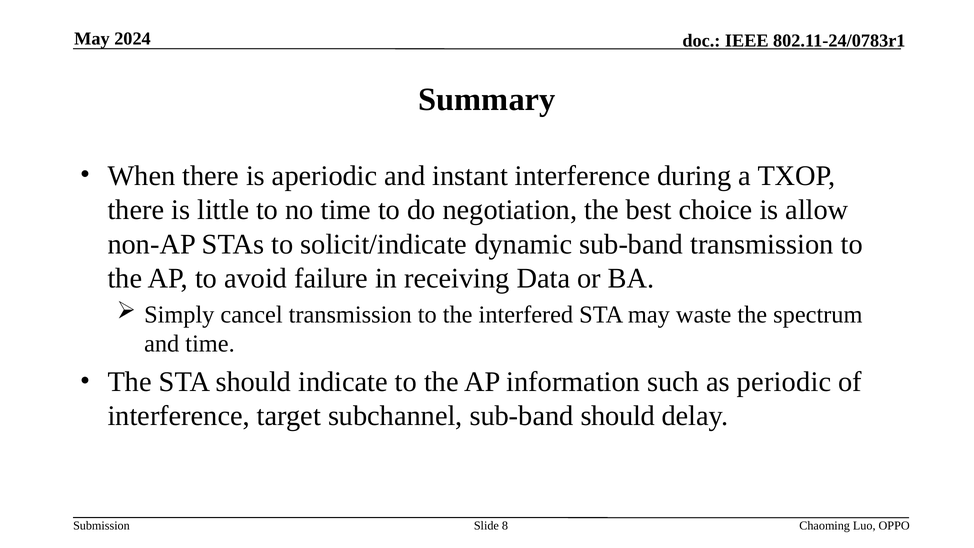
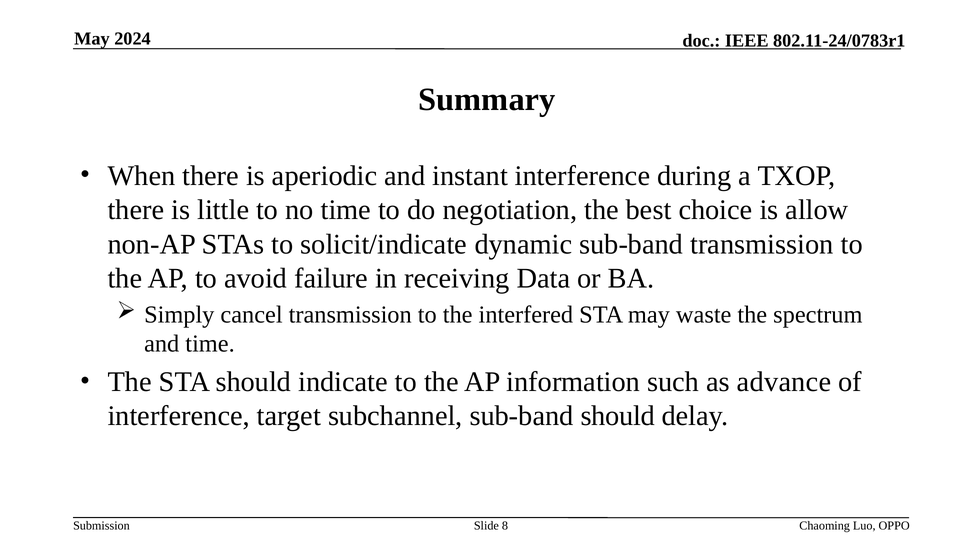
periodic: periodic -> advance (784, 382)
